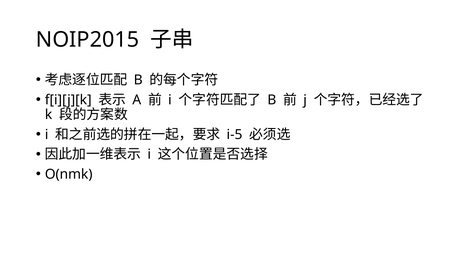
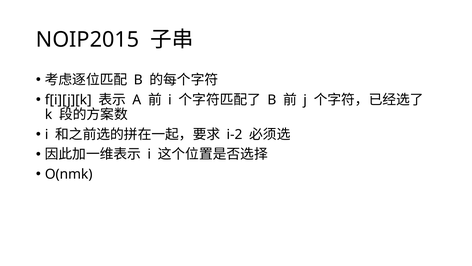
i-5: i-5 -> i-2 (234, 134)
